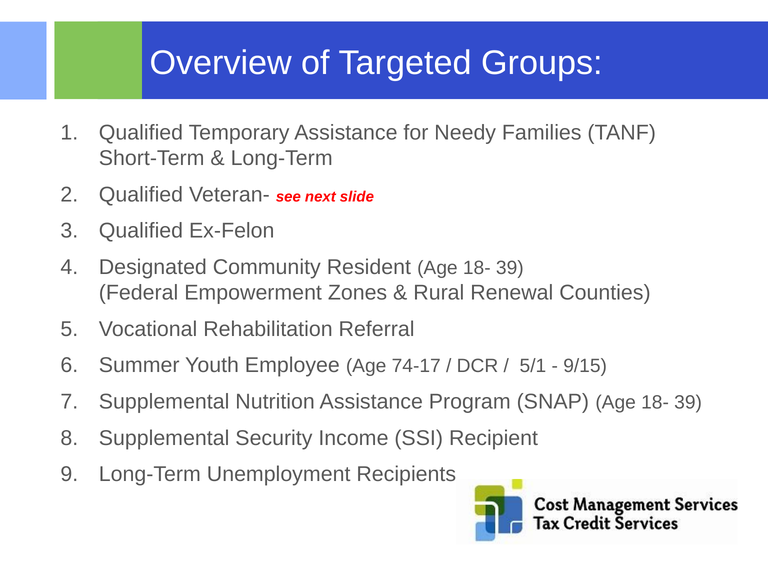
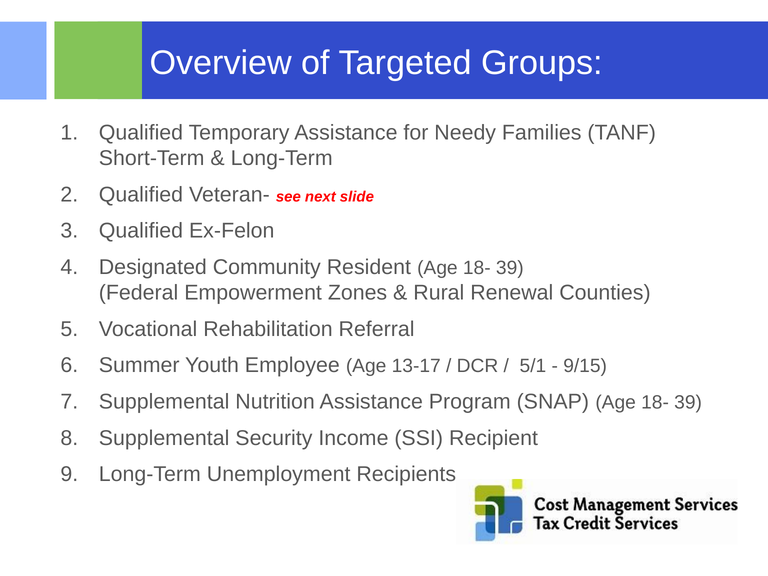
74-17: 74-17 -> 13-17 (416, 366)
